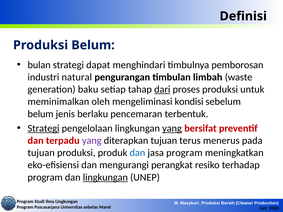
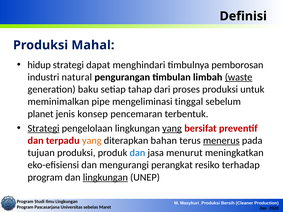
Produksi Belum: Belum -> Mahal (93, 45)
bulan: bulan -> hidup (39, 65)
waste underline: none -> present (239, 77)
dari underline: present -> none (162, 89)
oleh: oleh -> pipe (101, 102)
kondisi: kondisi -> tinggal (189, 102)
belum: belum -> planet (41, 114)
berlaku: berlaku -> konsep (93, 114)
yang colour: purple -> orange (92, 141)
diterapkan tujuan: tujuan -> bahan (164, 141)
menerus underline: none -> present (221, 141)
jasa program: program -> menurut (184, 153)
